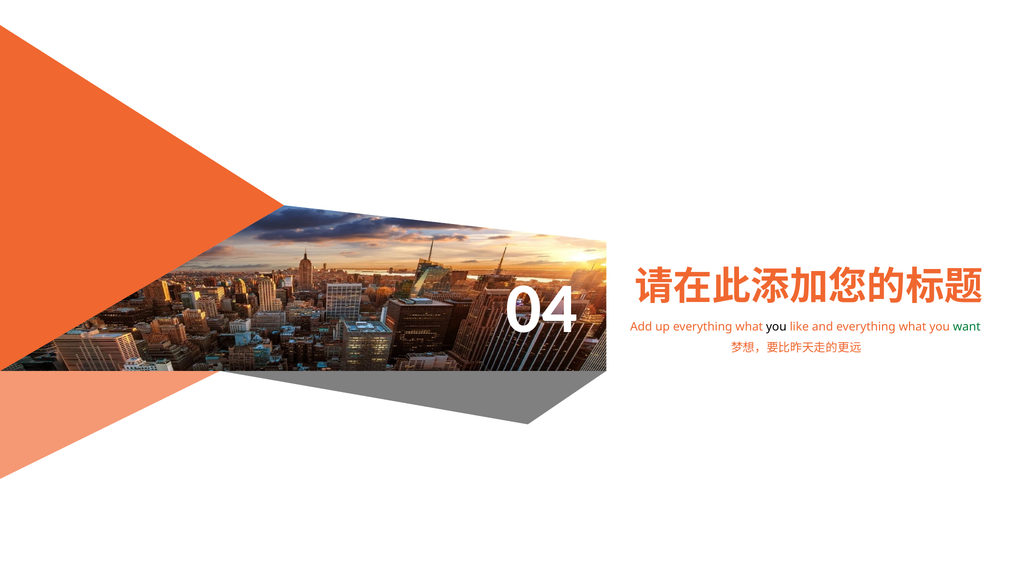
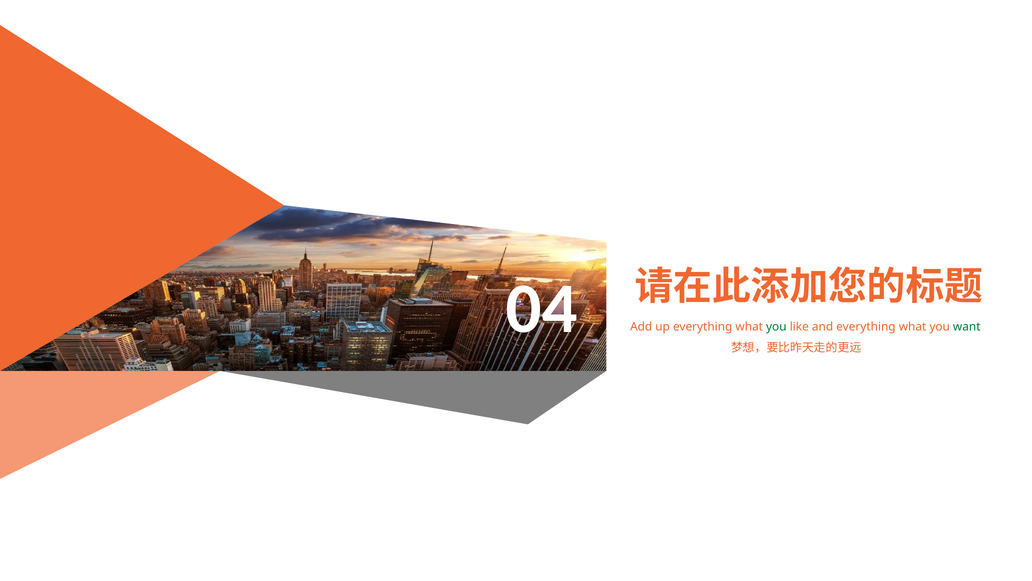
you colour: black -> green (776, 326)
